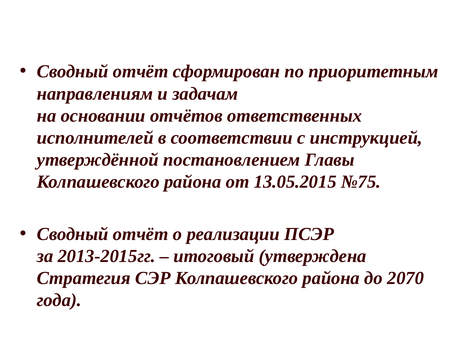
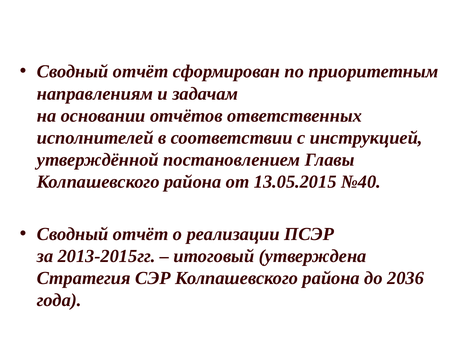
№75: №75 -> №40 (361, 182)
2070: 2070 -> 2036 (406, 278)
